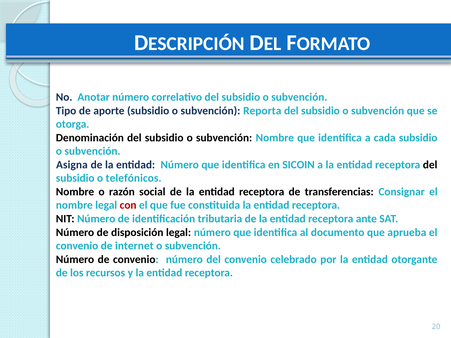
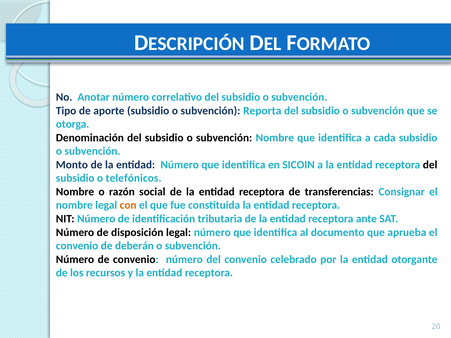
Asigna: Asigna -> Monto (72, 165)
con colour: red -> orange (128, 205)
internet: internet -> deberán (134, 246)
